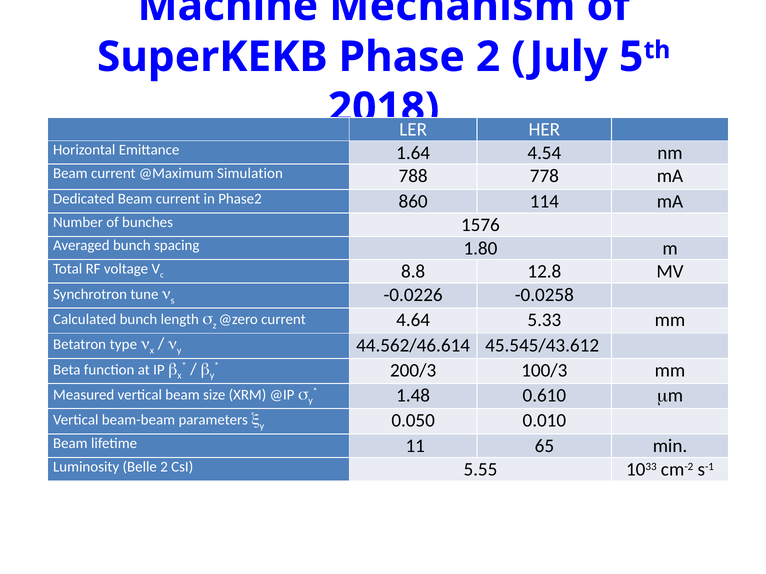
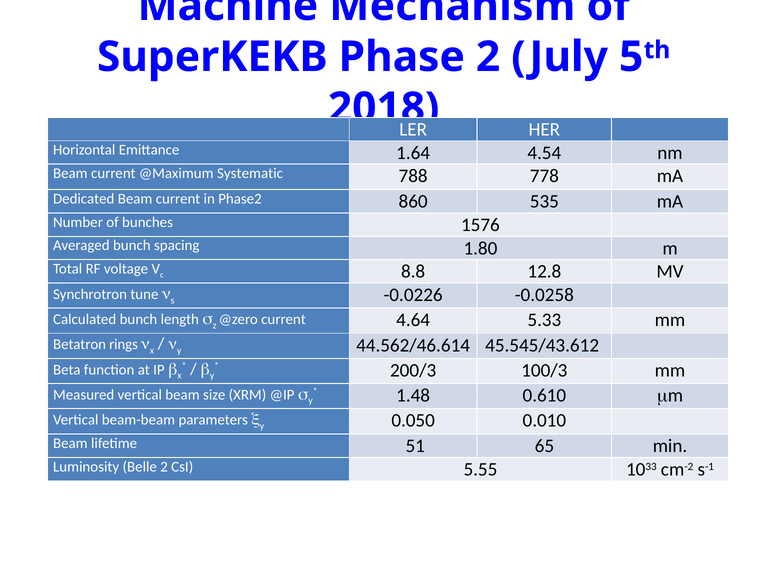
Simulation: Simulation -> Systematic (250, 174)
114: 114 -> 535 (544, 202)
type: type -> rings (124, 345)
11: 11 -> 51 (415, 446)
